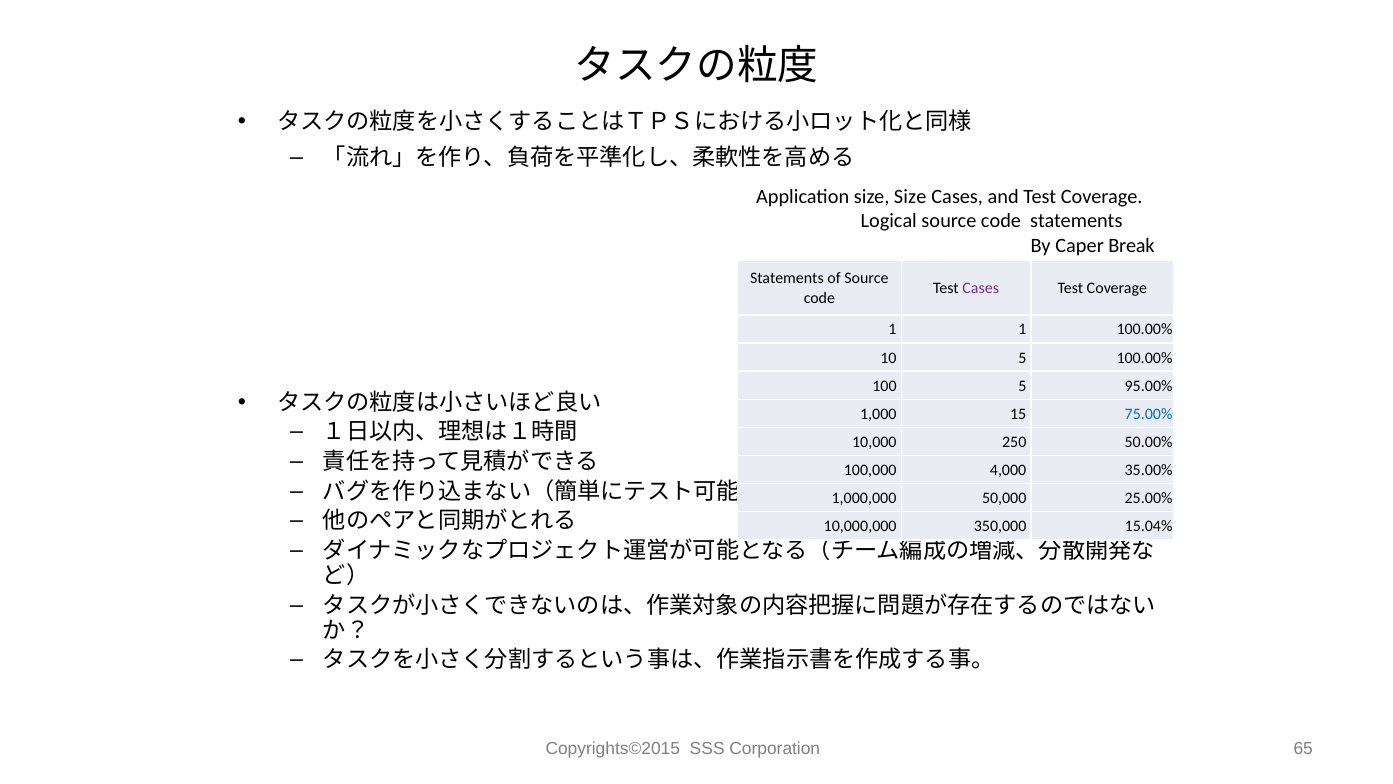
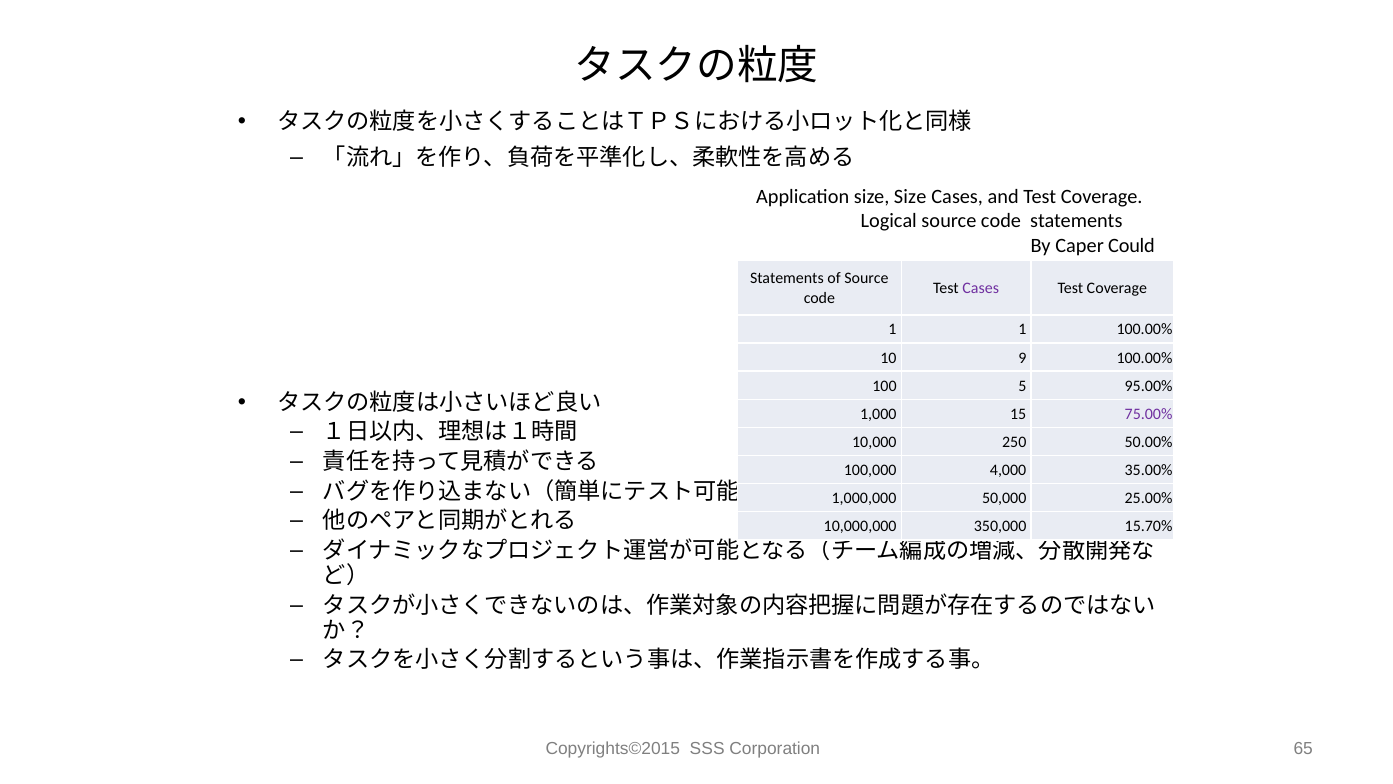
Break: Break -> Could (1131, 245)
10 5: 5 -> 9 (1022, 358)
75.00% colour: blue -> purple (1149, 414)
15.04%: 15.04% -> 15.70% (1149, 526)
